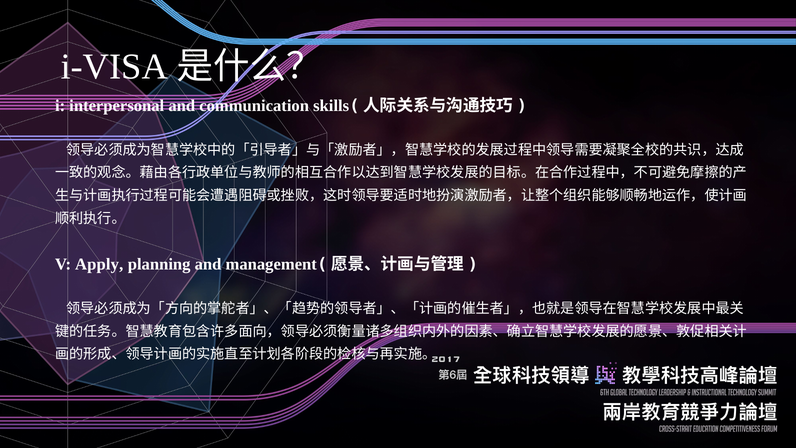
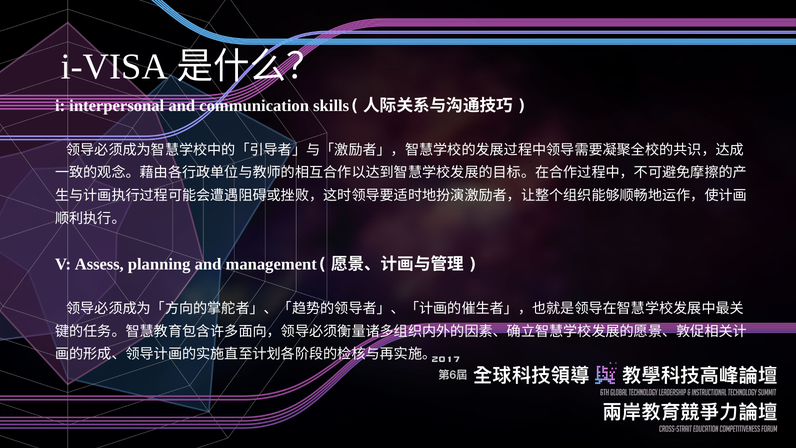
Apply: Apply -> Assess (99, 264)
